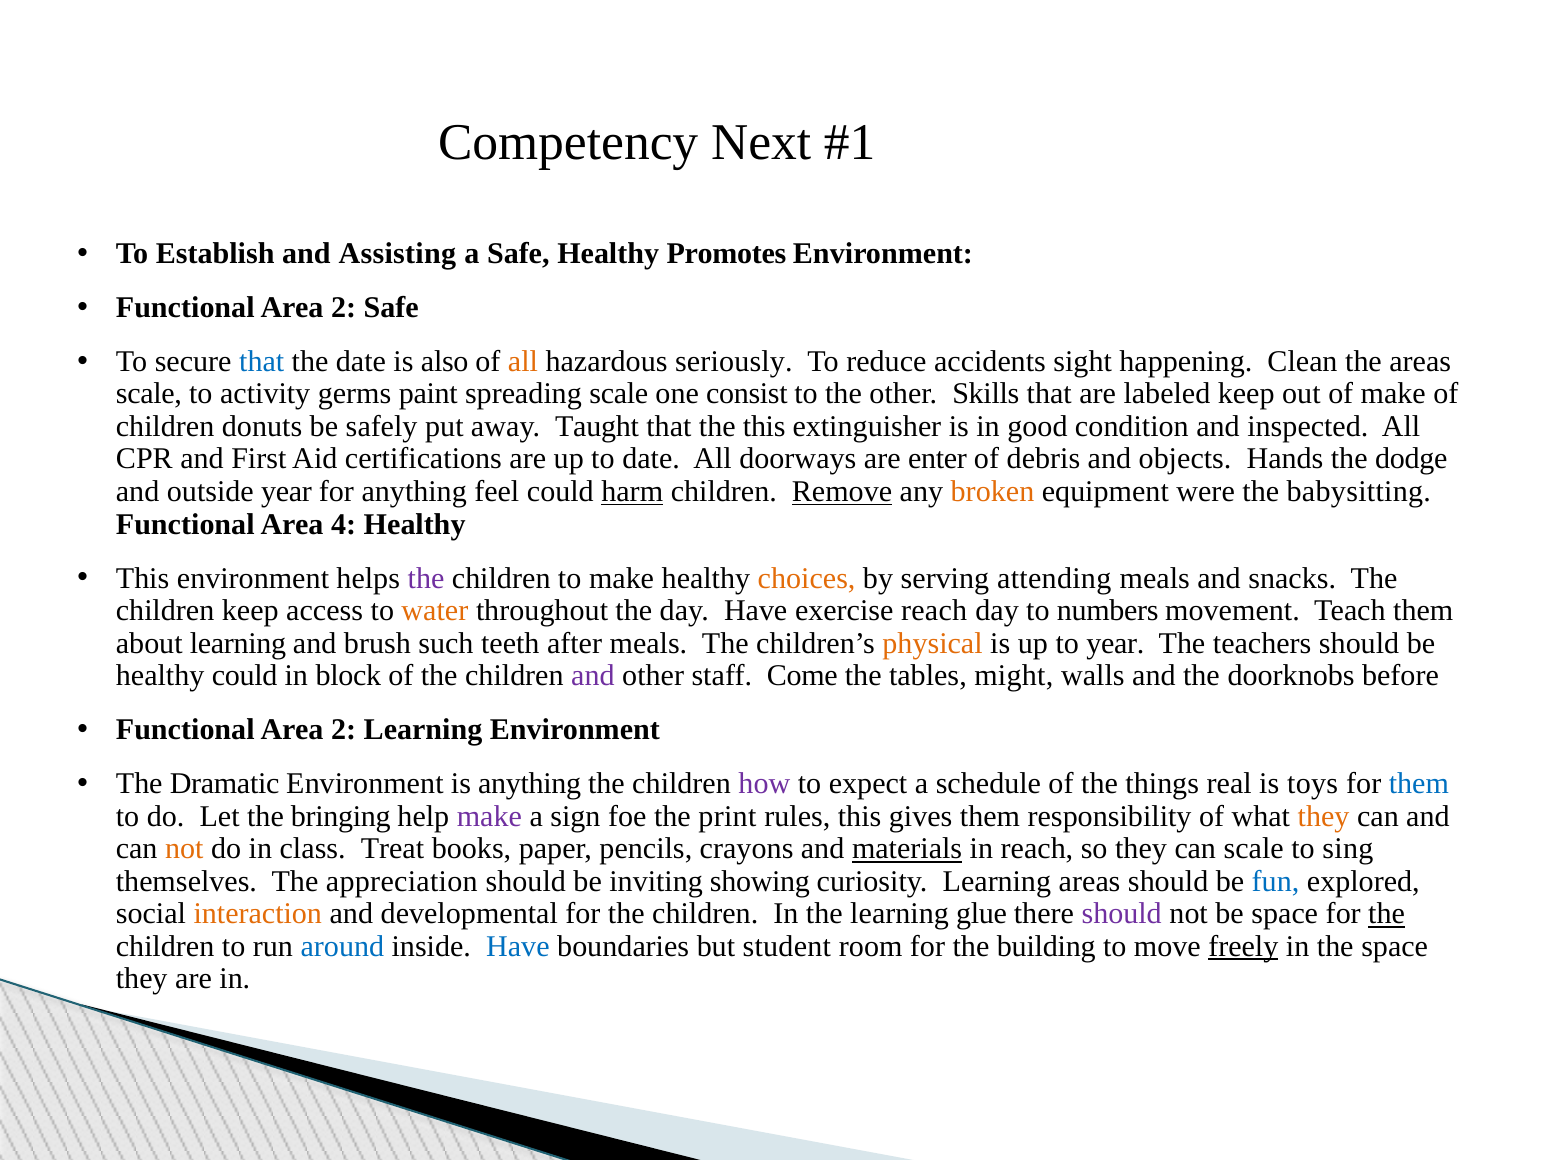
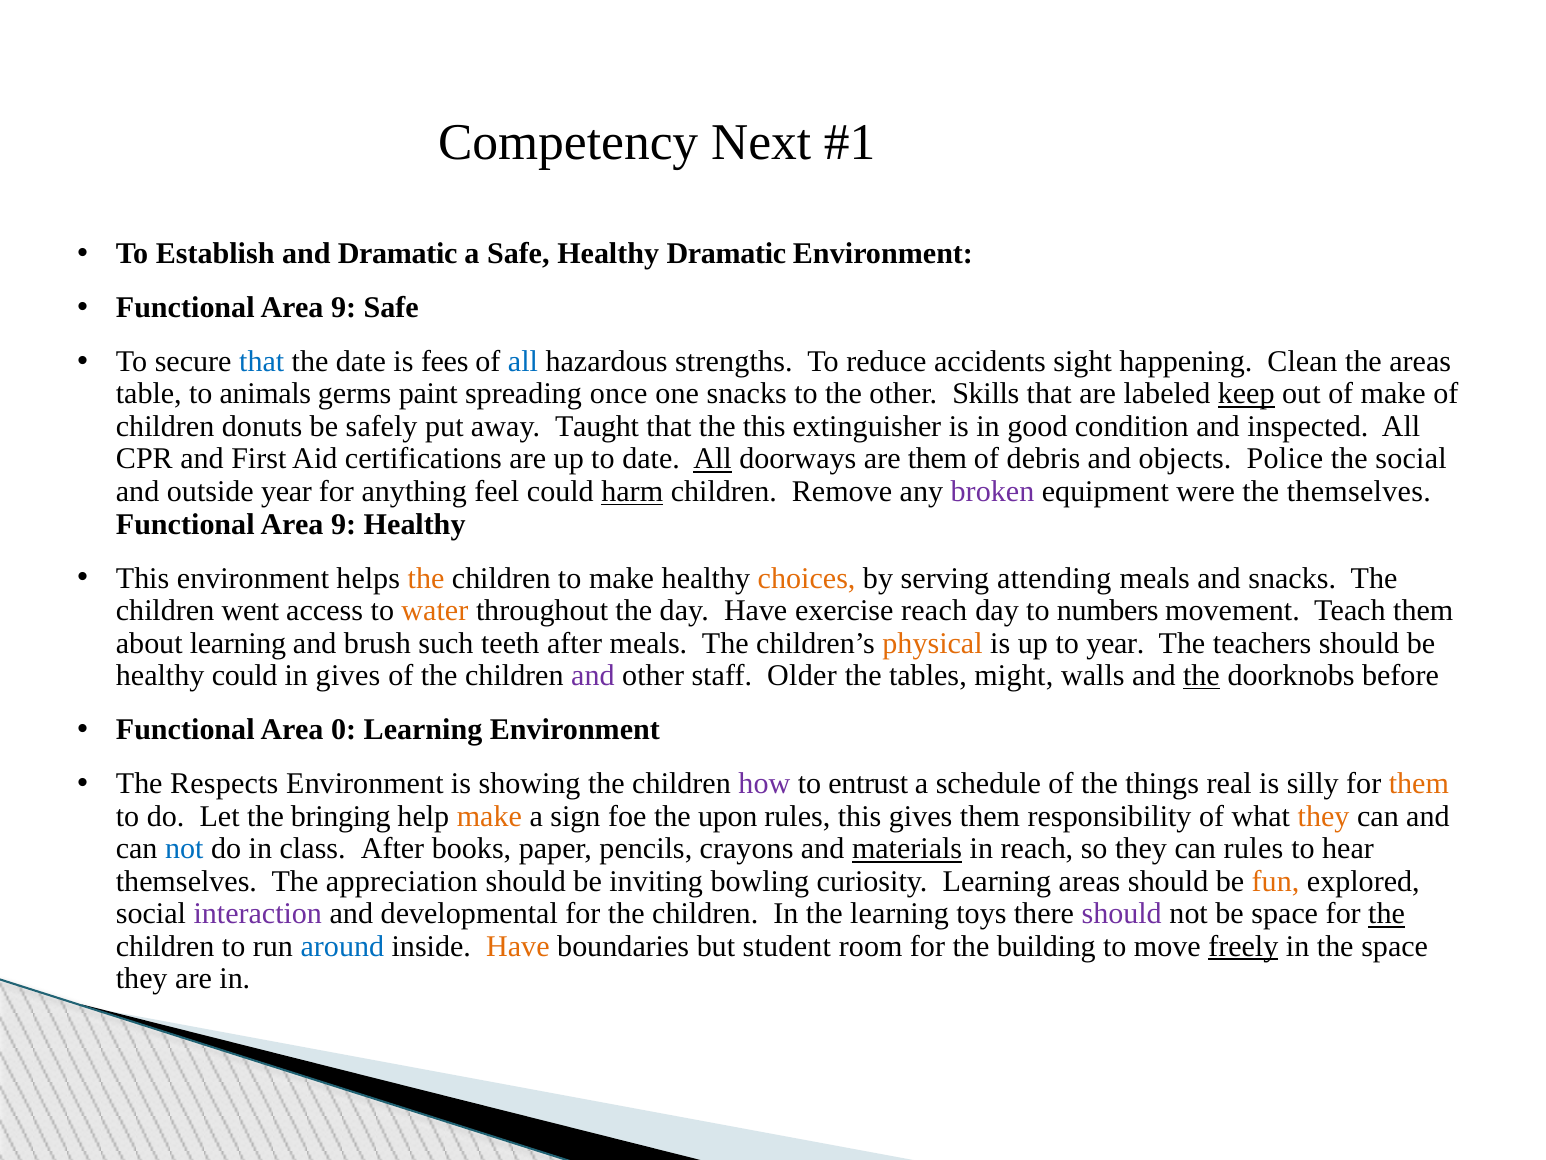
and Assisting: Assisting -> Dramatic (398, 253)
Healthy Promotes: Promotes -> Dramatic (726, 253)
2: 2 -> 9 (344, 307)
also: also -> fees (445, 361)
all colour: orange -> blue (523, 361)
seriously: seriously -> strengths (734, 361)
scale: scale -> table (149, 394)
activity: activity -> animals (265, 394)
spreading scale: scale -> once (619, 394)
one consist: consist -> snacks (747, 394)
keep underline: none -> present (1246, 394)
All underline: none -> present (713, 459)
are enter: enter -> them (937, 459)
Hands: Hands -> Police (1285, 459)
the dodge: dodge -> social (1411, 459)
Remove underline: present -> none (842, 491)
broken colour: orange -> purple (992, 491)
the babysitting: babysitting -> themselves (1359, 491)
4: 4 -> 9 (344, 524)
the colour: purple -> orange (426, 578)
children keep: keep -> went (250, 610)
in block: block -> gives (348, 675)
Come: Come -> Older (802, 675)
the underline: none -> present (1201, 675)
2: 2 -> 0 (344, 729)
Dramatic: Dramatic -> Respects (224, 783)
is anything: anything -> showing (530, 783)
expect: expect -> entrust (868, 783)
toys: toys -> silly (1313, 783)
them colour: blue -> orange (1419, 783)
make colour: purple -> orange (489, 816)
print: print -> upon (728, 816)
not colour: orange -> blue (184, 848)
class Treat: Treat -> After (392, 848)
can scale: scale -> rules (1254, 848)
sing: sing -> hear (1348, 848)
showing: showing -> bowling (760, 881)
fun colour: blue -> orange (1276, 881)
interaction colour: orange -> purple (258, 913)
glue: glue -> toys (981, 913)
Have colour: blue -> orange (518, 946)
